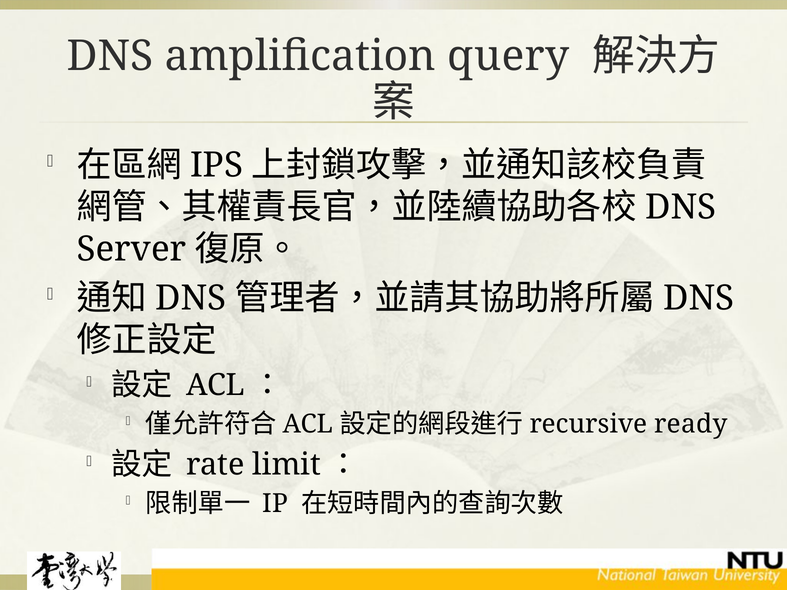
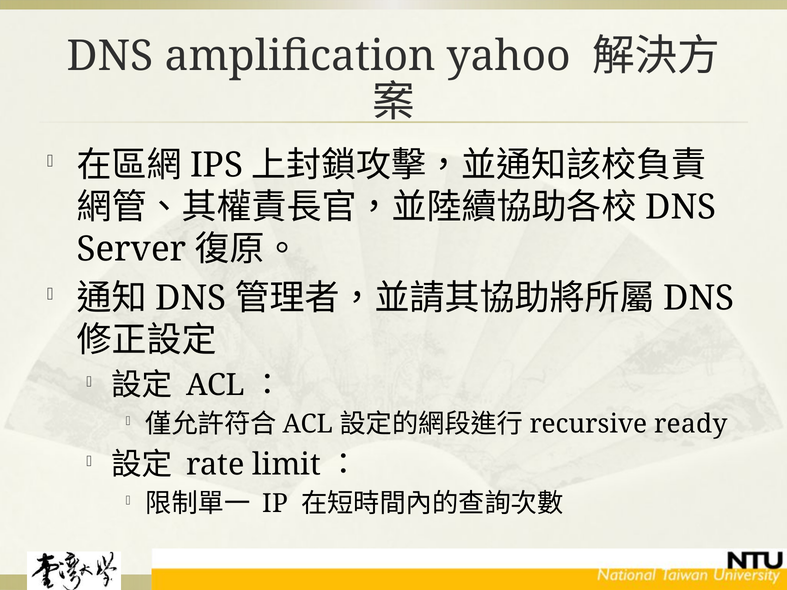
query: query -> yahoo (509, 56)
